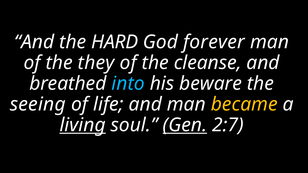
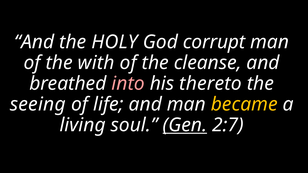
HARD: HARD -> HOLY (115, 42)
forever: forever -> corrupt (214, 42)
they: they -> with (96, 63)
into colour: light blue -> pink (128, 84)
beware: beware -> thereto (210, 84)
living underline: present -> none (83, 125)
